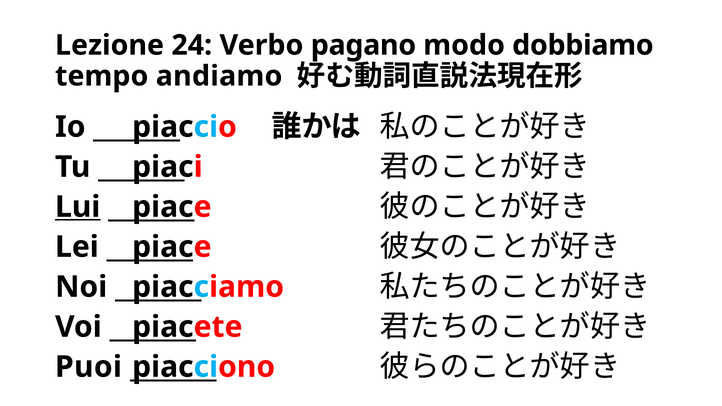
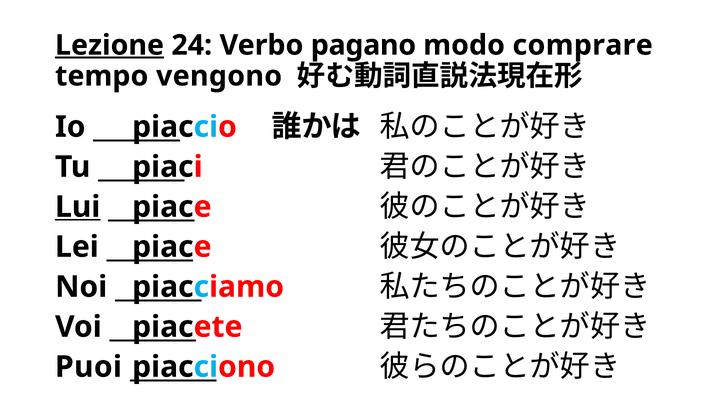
Lezione underline: none -> present (110, 45)
dobbiamo: dobbiamo -> comprare (583, 45)
andiamo: andiamo -> vengono (219, 76)
